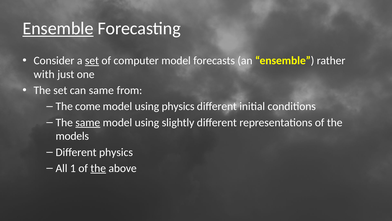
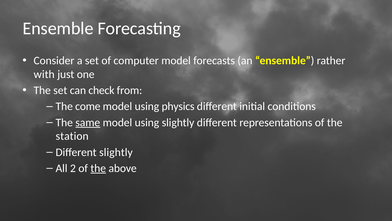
Ensemble underline: present -> none (58, 28)
set underline: present -> none (92, 61)
can same: same -> check (101, 90)
models: models -> station (72, 136)
Different physics: physics -> slightly (116, 152)
1: 1 -> 2 (73, 168)
